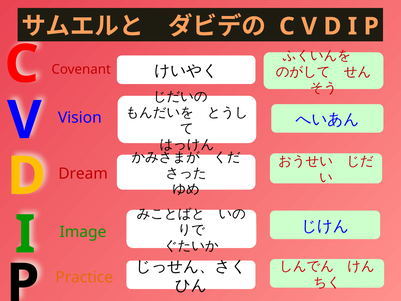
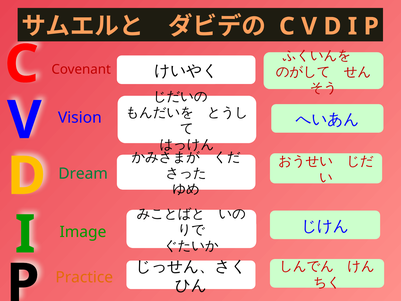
Dream colour: red -> green (83, 173)
